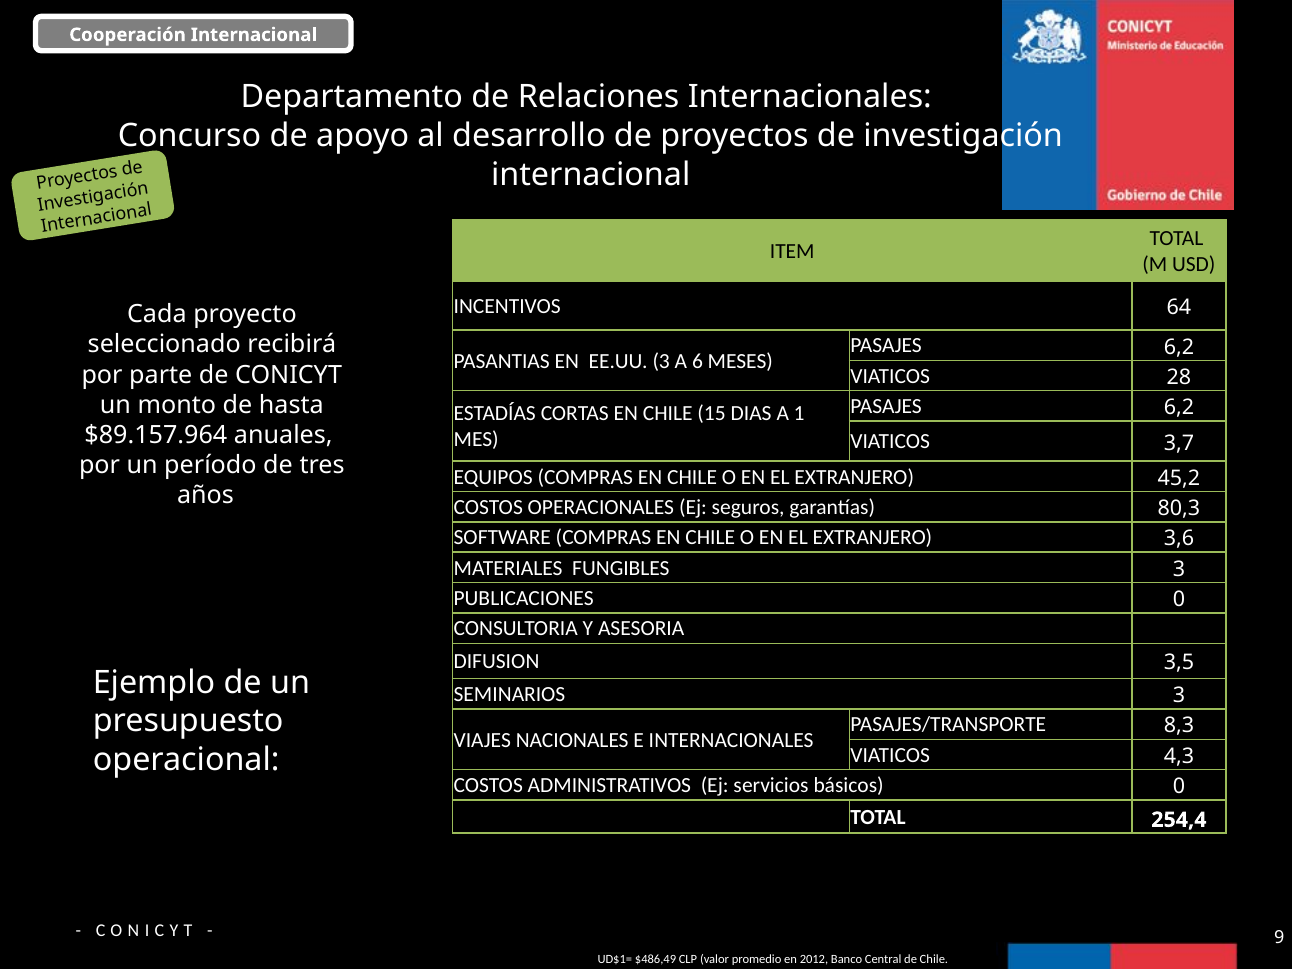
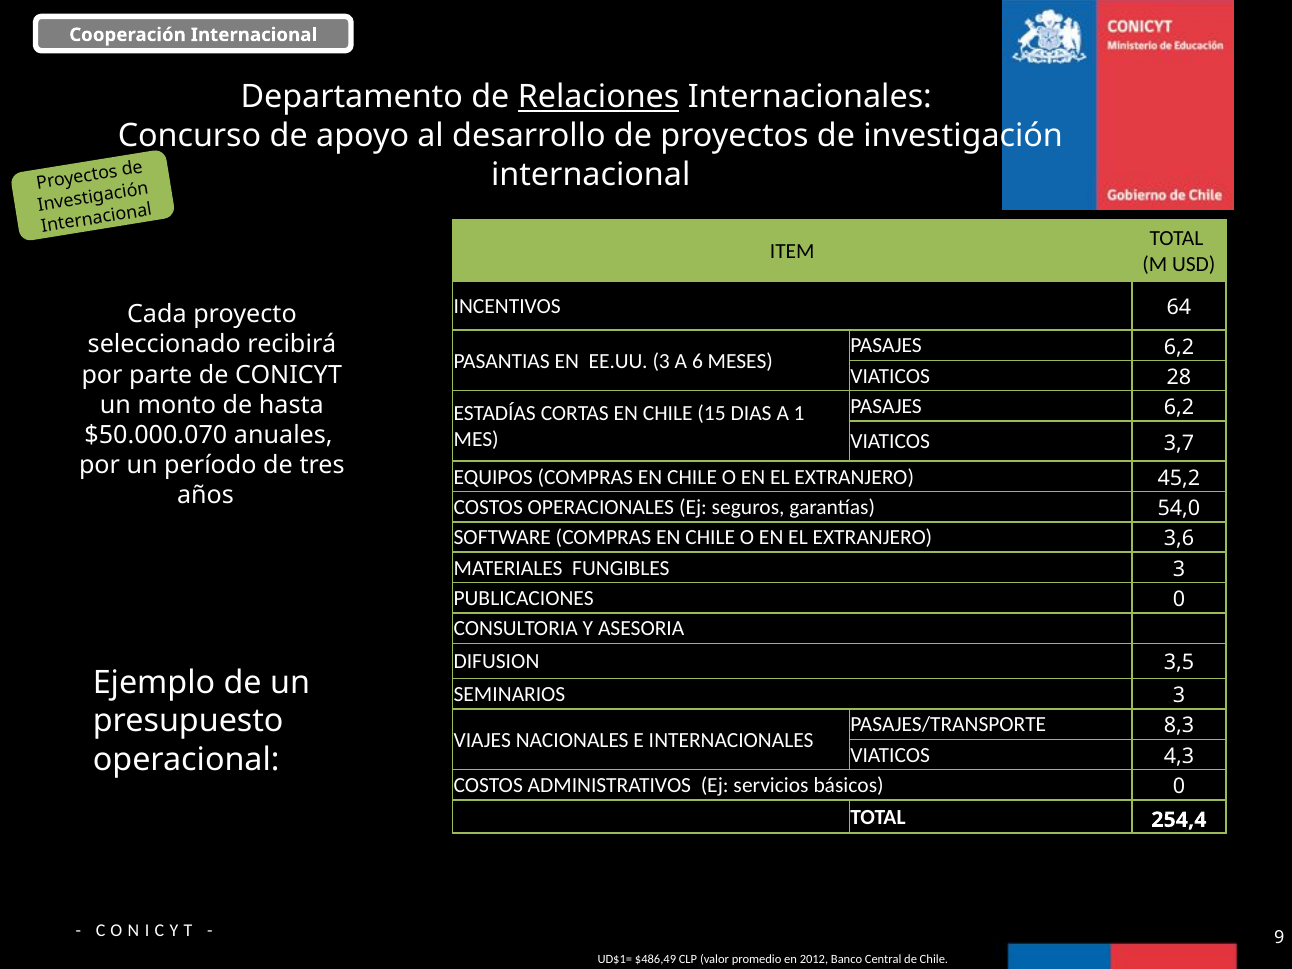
Relaciones underline: none -> present (599, 97)
$89.157.964: $89.157.964 -> $50.000.070 (156, 435)
80,3: 80,3 -> 54,0 (1179, 508)
